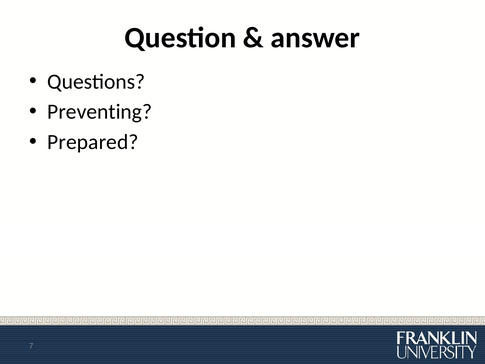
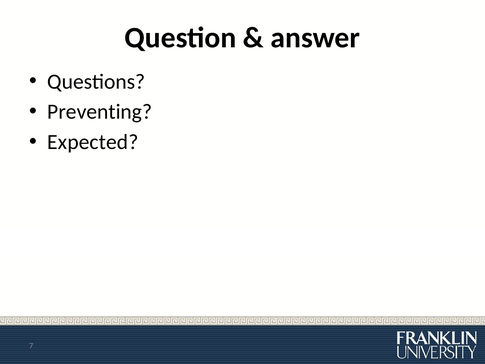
Prepared: Prepared -> Expected (93, 142)
